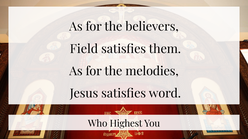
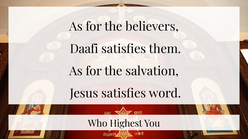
Field: Field -> Daafi (84, 49)
melodies: melodies -> salvation (152, 71)
